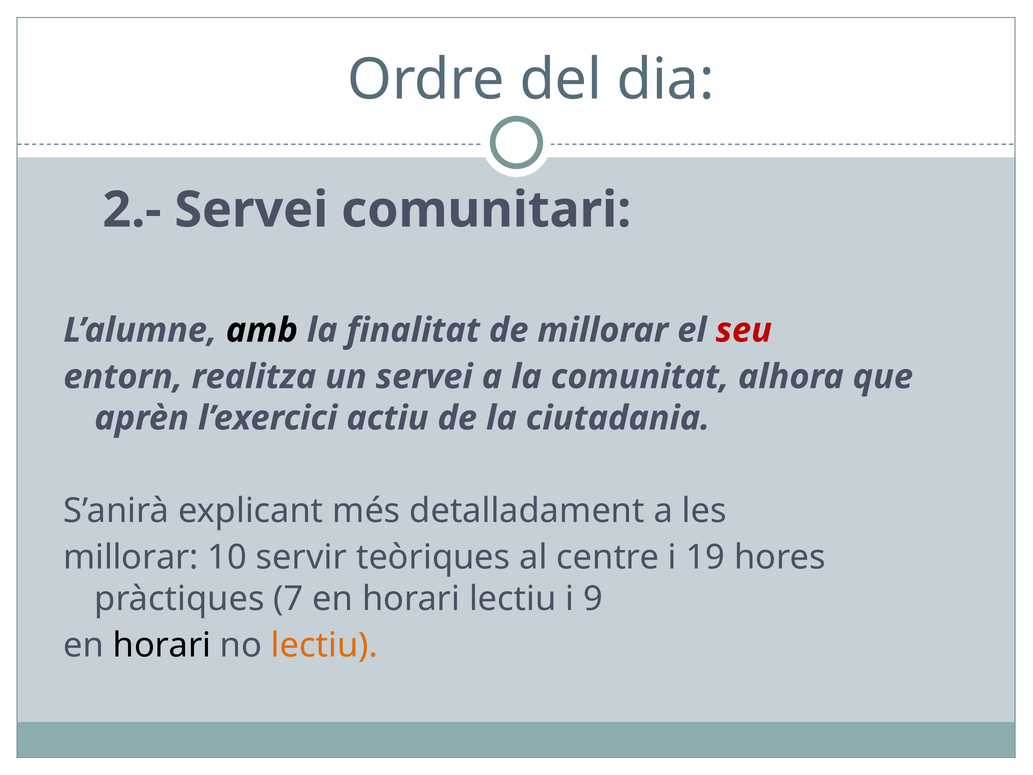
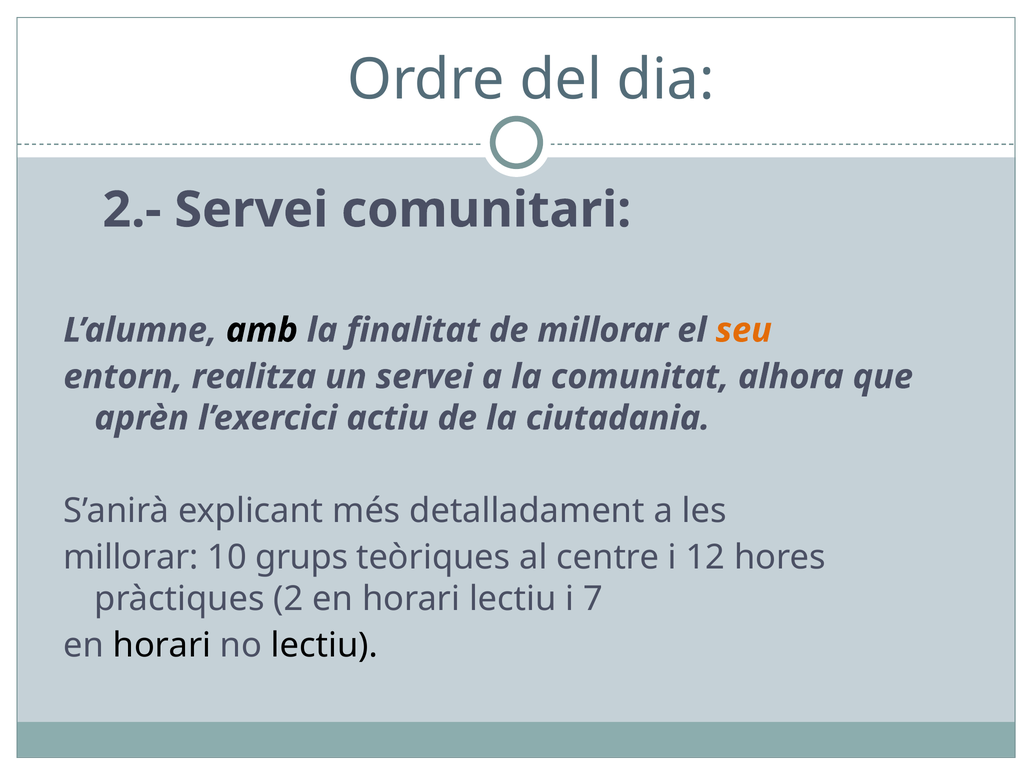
seu colour: red -> orange (744, 330)
servir: servir -> grups (302, 557)
19: 19 -> 12 (705, 557)
7: 7 -> 2 (288, 599)
9: 9 -> 7 (593, 599)
lectiu colour: orange -> black (324, 645)
